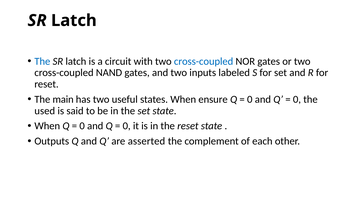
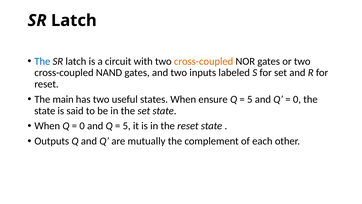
cross-coupled colour: blue -> orange (204, 61)
0: 0 -> 5 (250, 99)
used: used -> state (45, 111)
0: 0 -> 5 (127, 126)
asserted: asserted -> mutually (147, 141)
